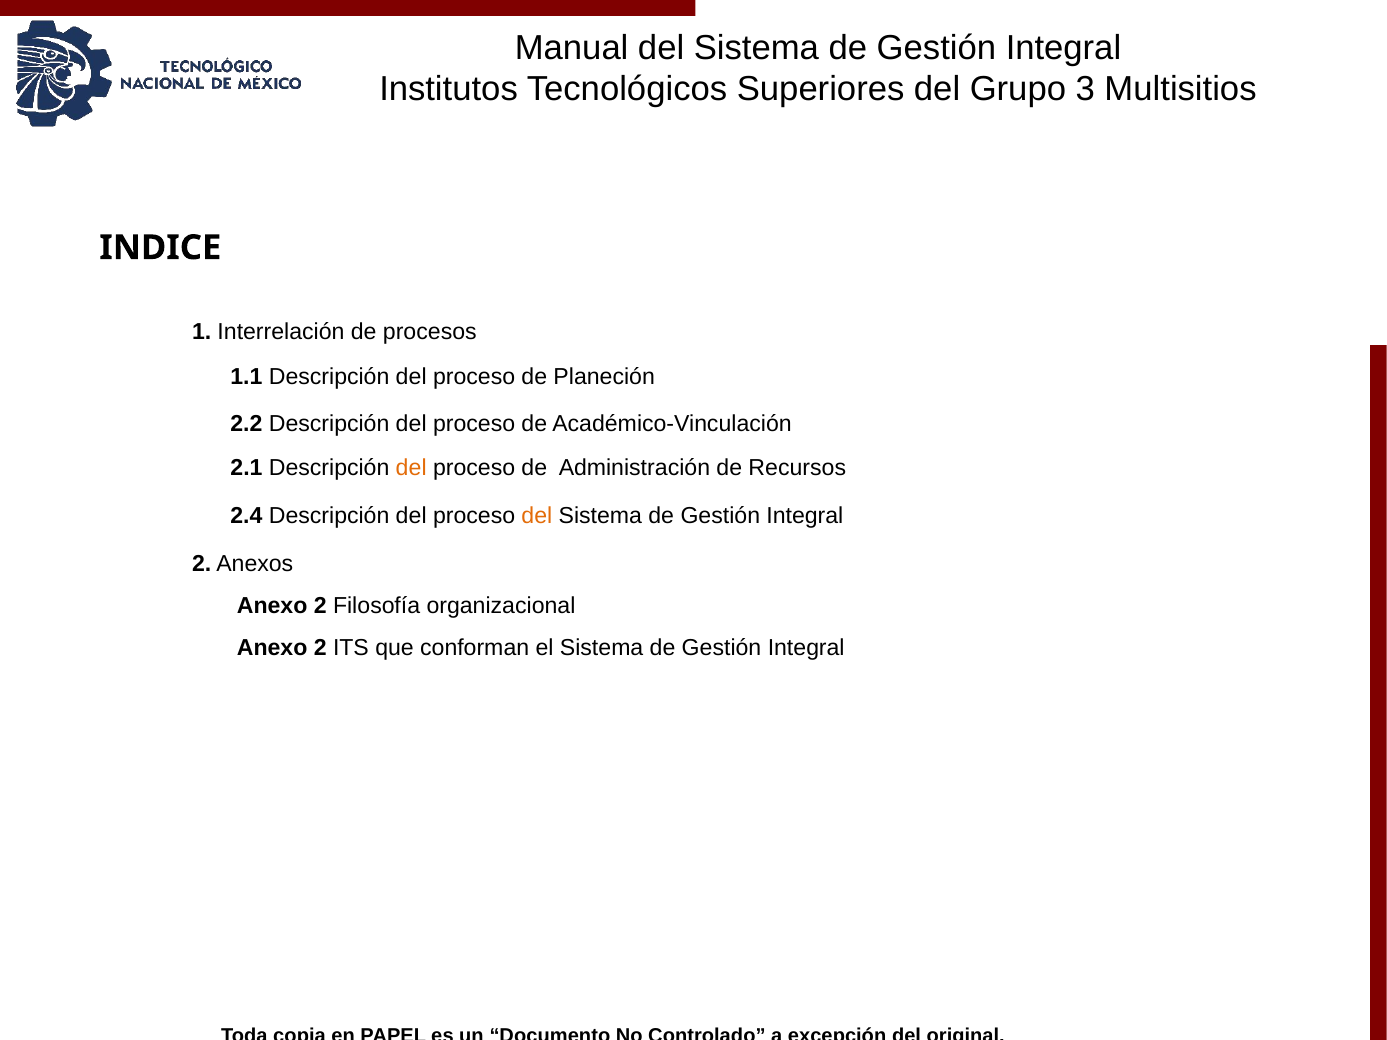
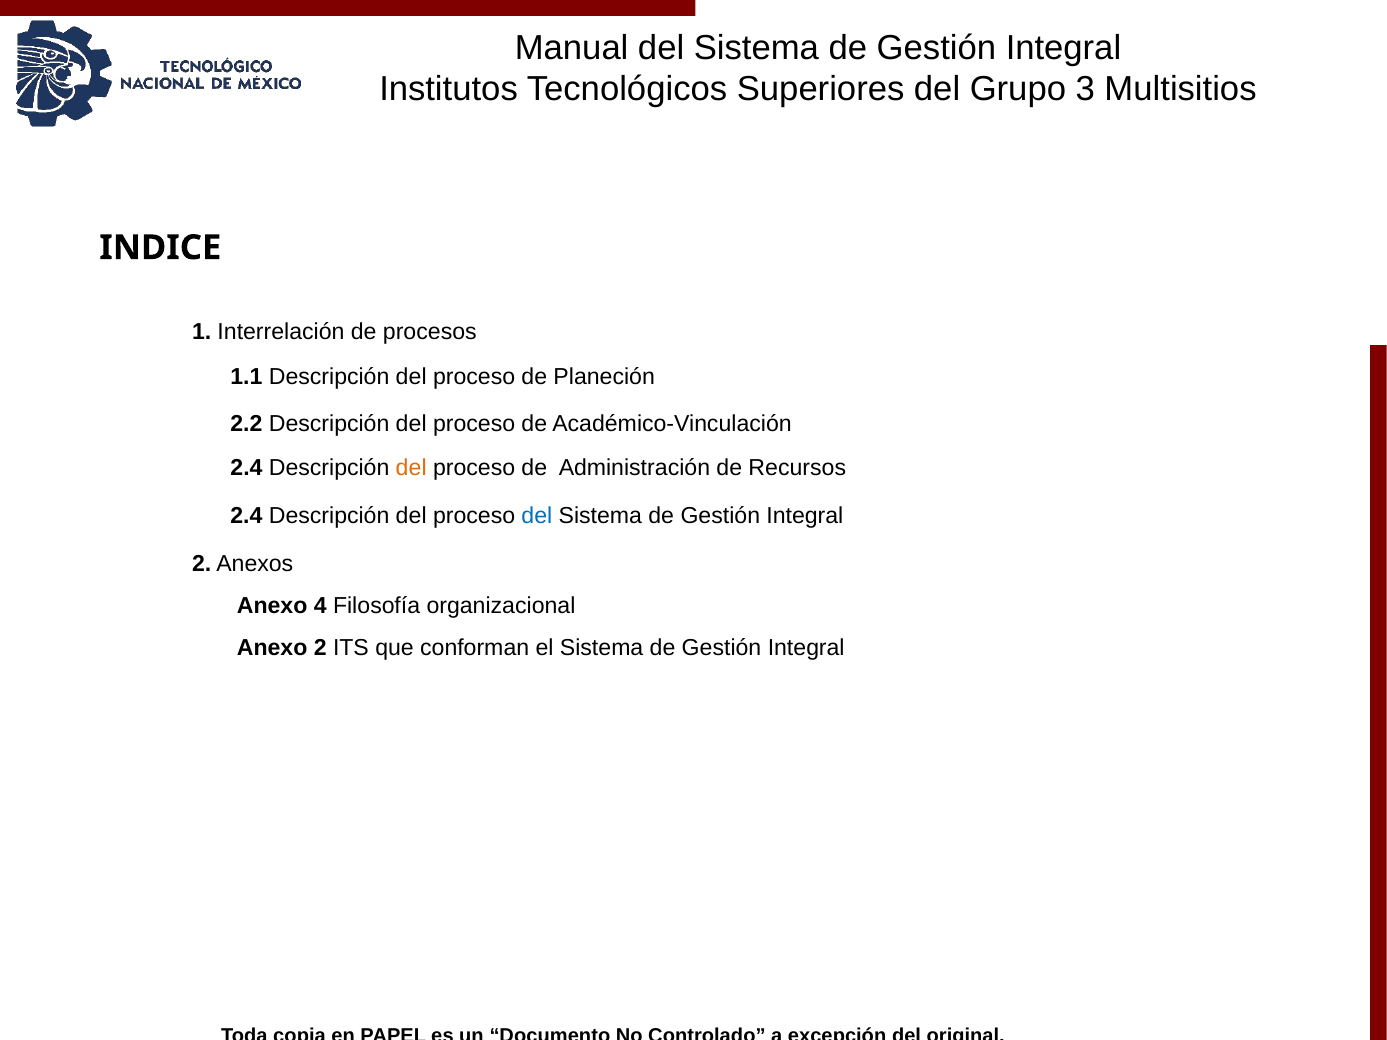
2.1: 2.1 -> 2.4 (246, 468)
del colour: orange -> blue (537, 516)
2: 2 -> 4 (320, 606)
